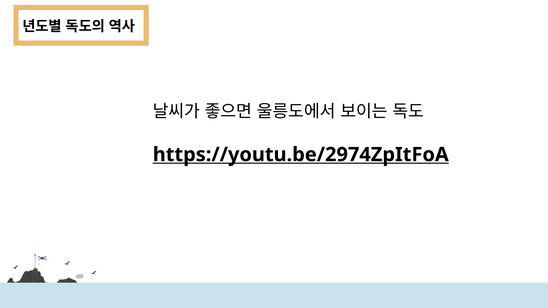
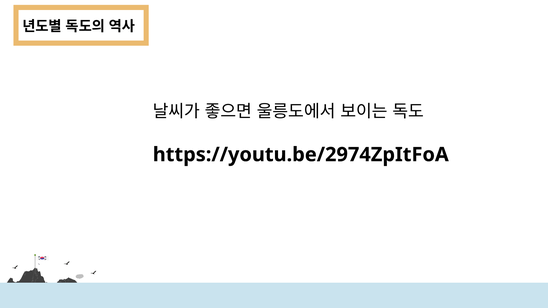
https://youtu.be/2974ZpItFoA underline: present -> none (301, 155)
